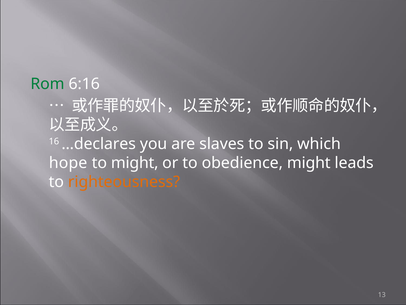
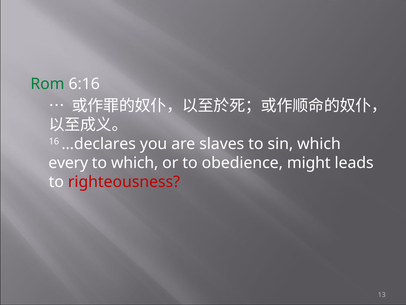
hope: hope -> every (68, 163)
to might: might -> which (135, 163)
righteousness colour: orange -> red (124, 182)
